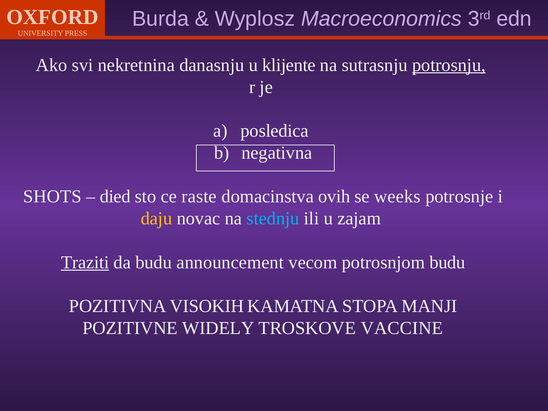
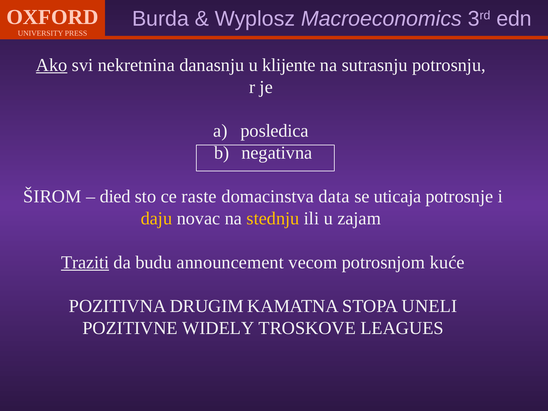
Ako underline: none -> present (52, 65)
potrosnju underline: present -> none (449, 65)
SHOTS: SHOTS -> ŠIROM (52, 197)
ovih: ovih -> data (334, 197)
weeks: weeks -> uticaja (398, 197)
stednju colour: light blue -> yellow (273, 218)
potrosnjom budu: budu -> kuće (447, 262)
VISOKIH: VISOKIH -> DRUGIM (207, 306)
MANJI: MANJI -> UNELI (429, 306)
VACCINE: VACCINE -> LEAGUES (402, 328)
